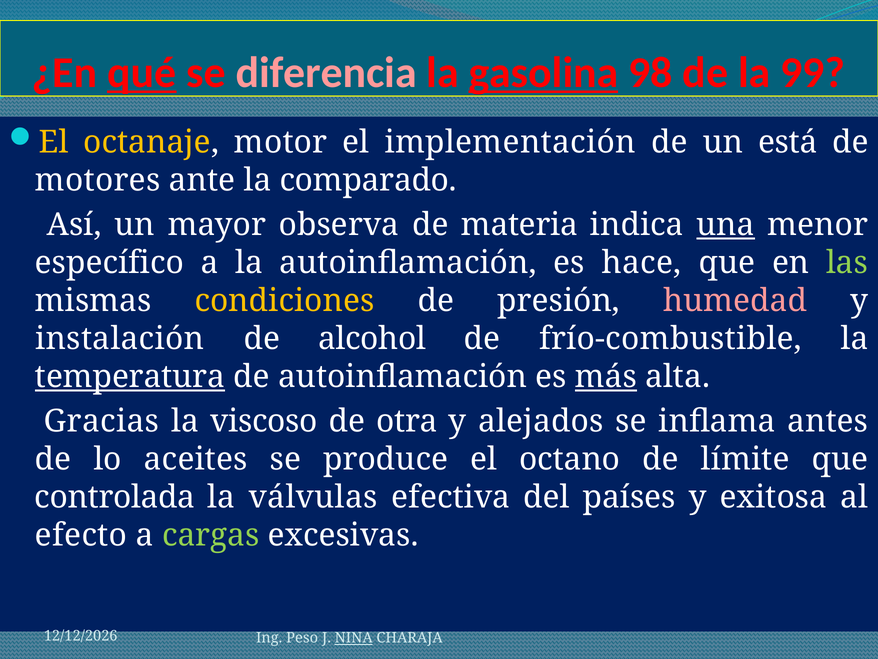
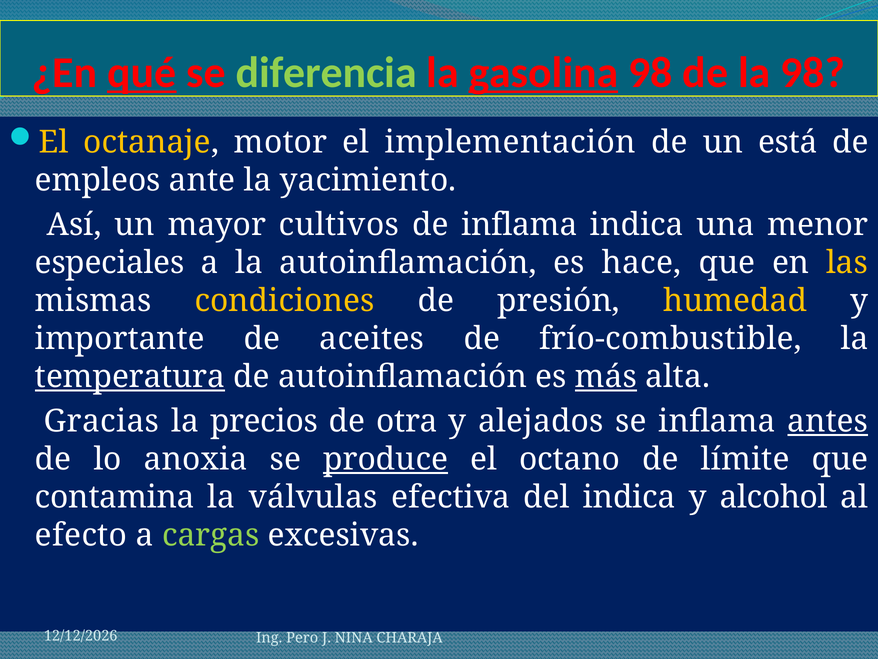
diferencia colour: pink -> light green (326, 73)
la 99: 99 -> 98 (813, 73)
motores: motores -> empleos (98, 180)
comparado: comparado -> yacimiento (368, 180)
observa: observa -> cultivos (339, 225)
de materia: materia -> inflama (519, 225)
una underline: present -> none (726, 225)
específico: específico -> especiales (110, 263)
las colour: light green -> yellow (847, 263)
humedad colour: pink -> yellow (735, 301)
instalación: instalación -> importante (120, 339)
alcohol: alcohol -> aceites (372, 339)
viscoso: viscoso -> precios (264, 421)
antes underline: none -> present (828, 421)
aceites: aceites -> anoxia (196, 459)
produce underline: none -> present (386, 459)
controlada: controlada -> contamina (115, 497)
del países: países -> indica (629, 497)
exitosa: exitosa -> alcohol (774, 497)
Peso: Peso -> Pero (302, 638)
NINA underline: present -> none (354, 638)
